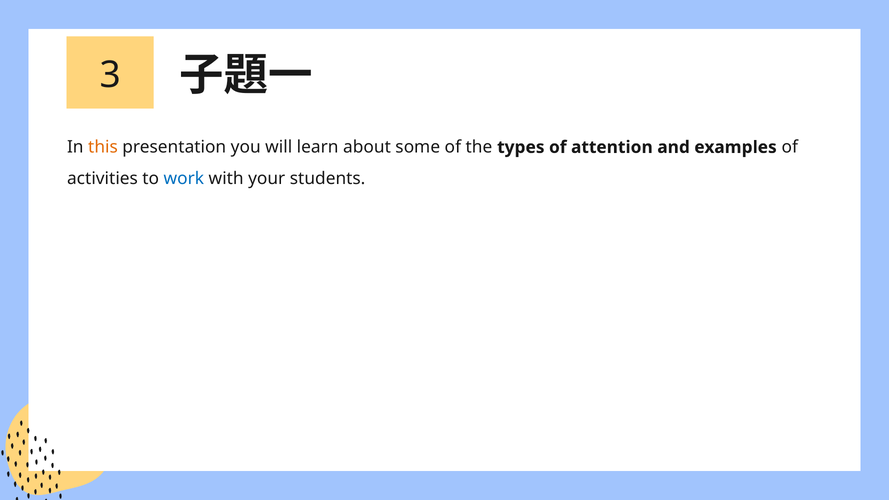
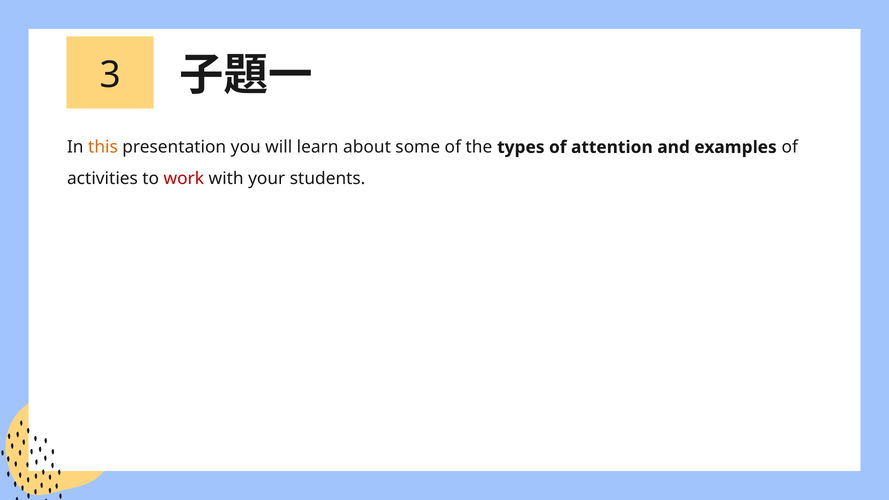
work colour: blue -> red (184, 178)
